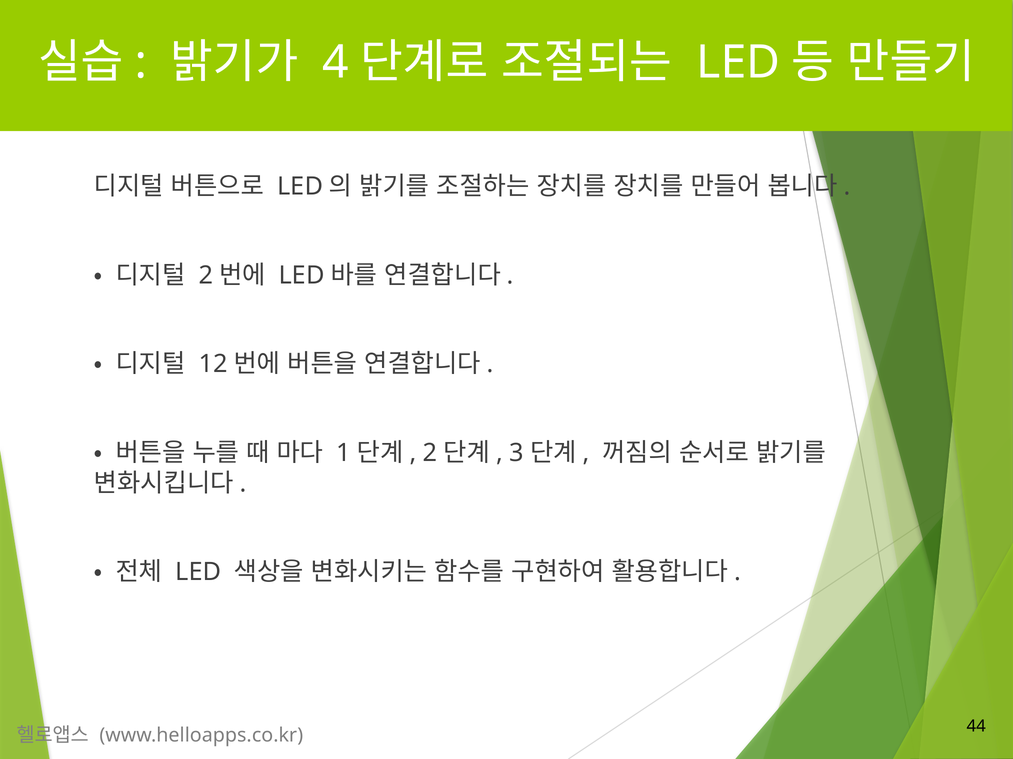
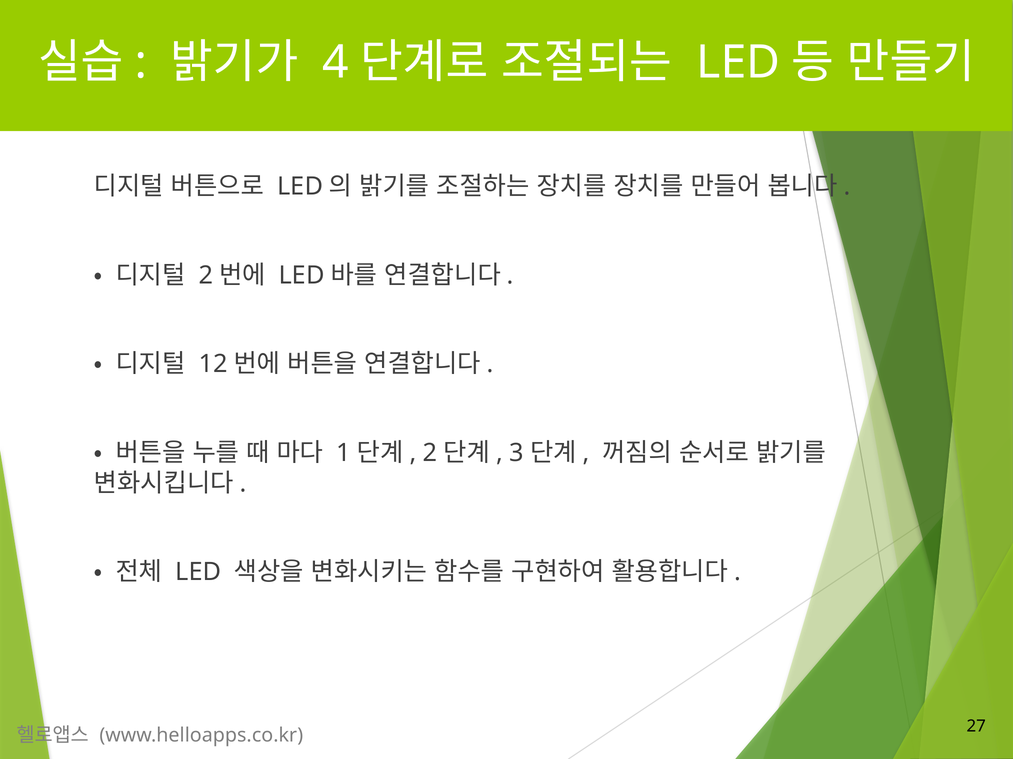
44: 44 -> 27 (976, 727)
